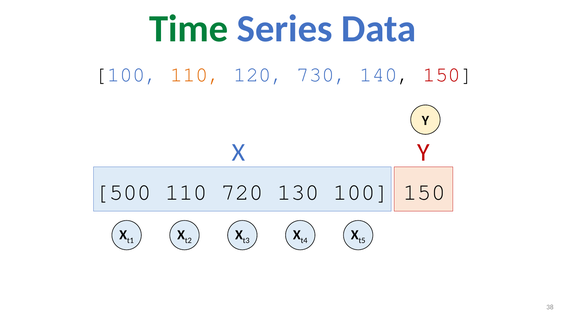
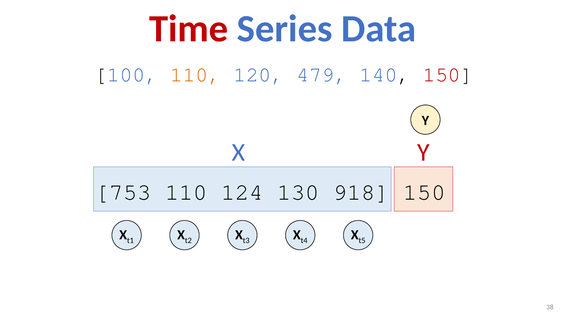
Time colour: green -> red (189, 29)
730: 730 -> 479 (322, 75)
500: 500 -> 753 (123, 192)
720: 720 -> 124 (242, 192)
130 100: 100 -> 918 (361, 192)
